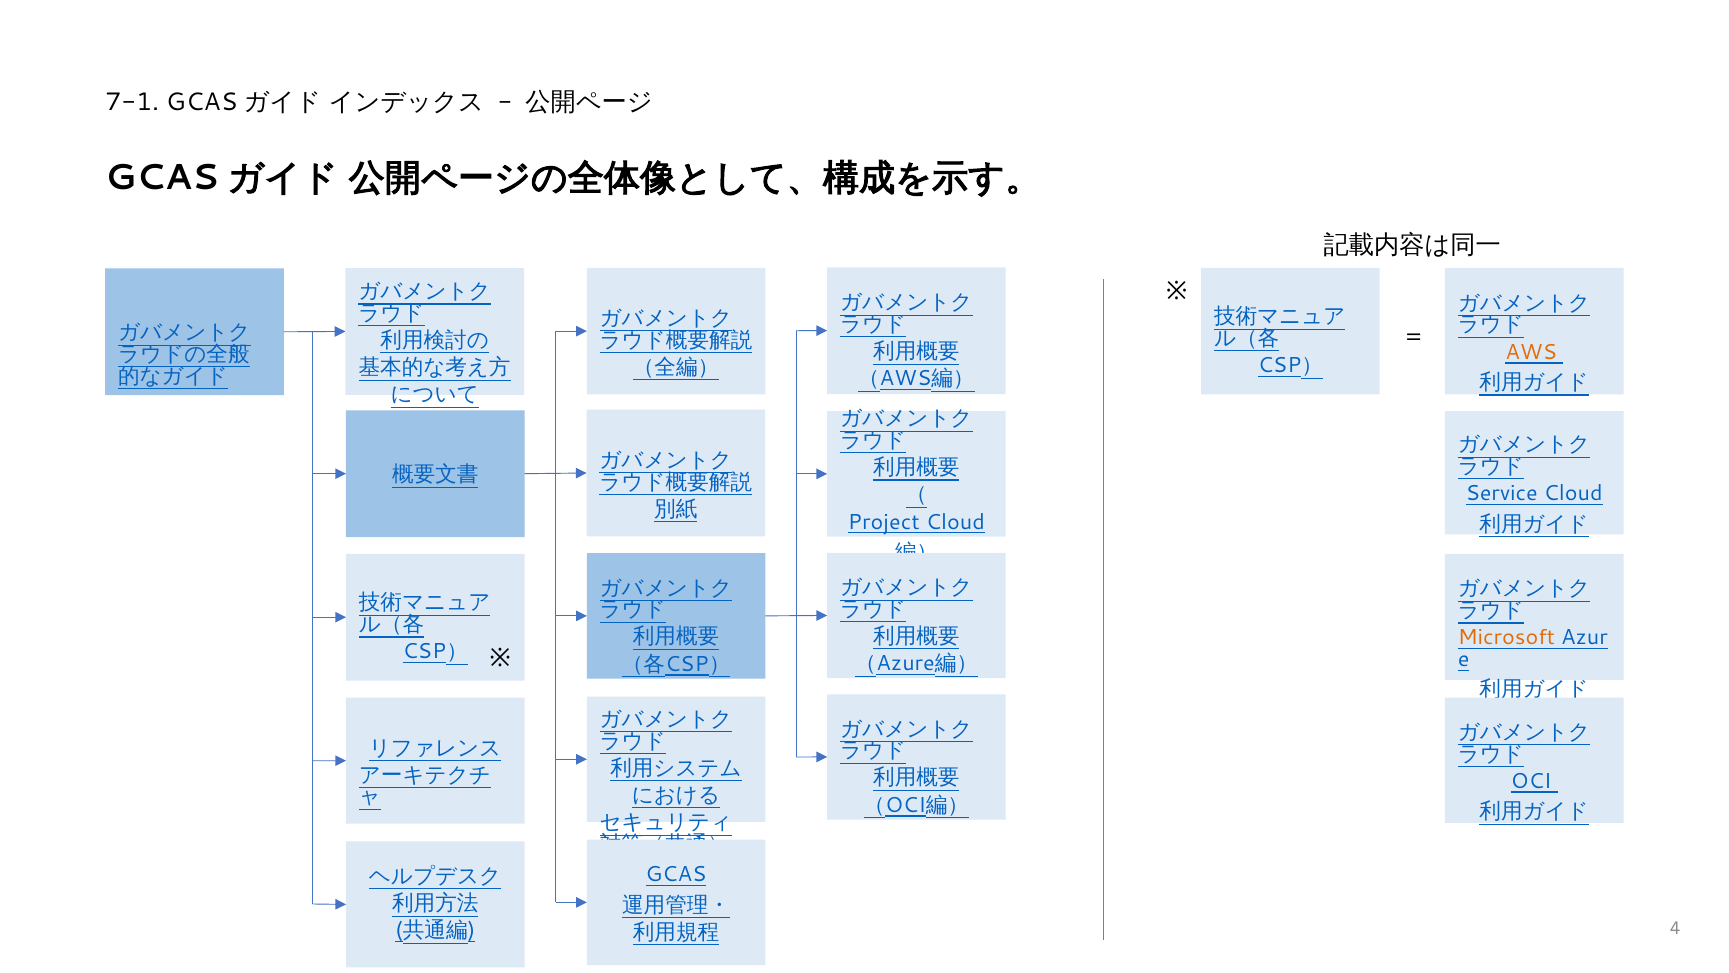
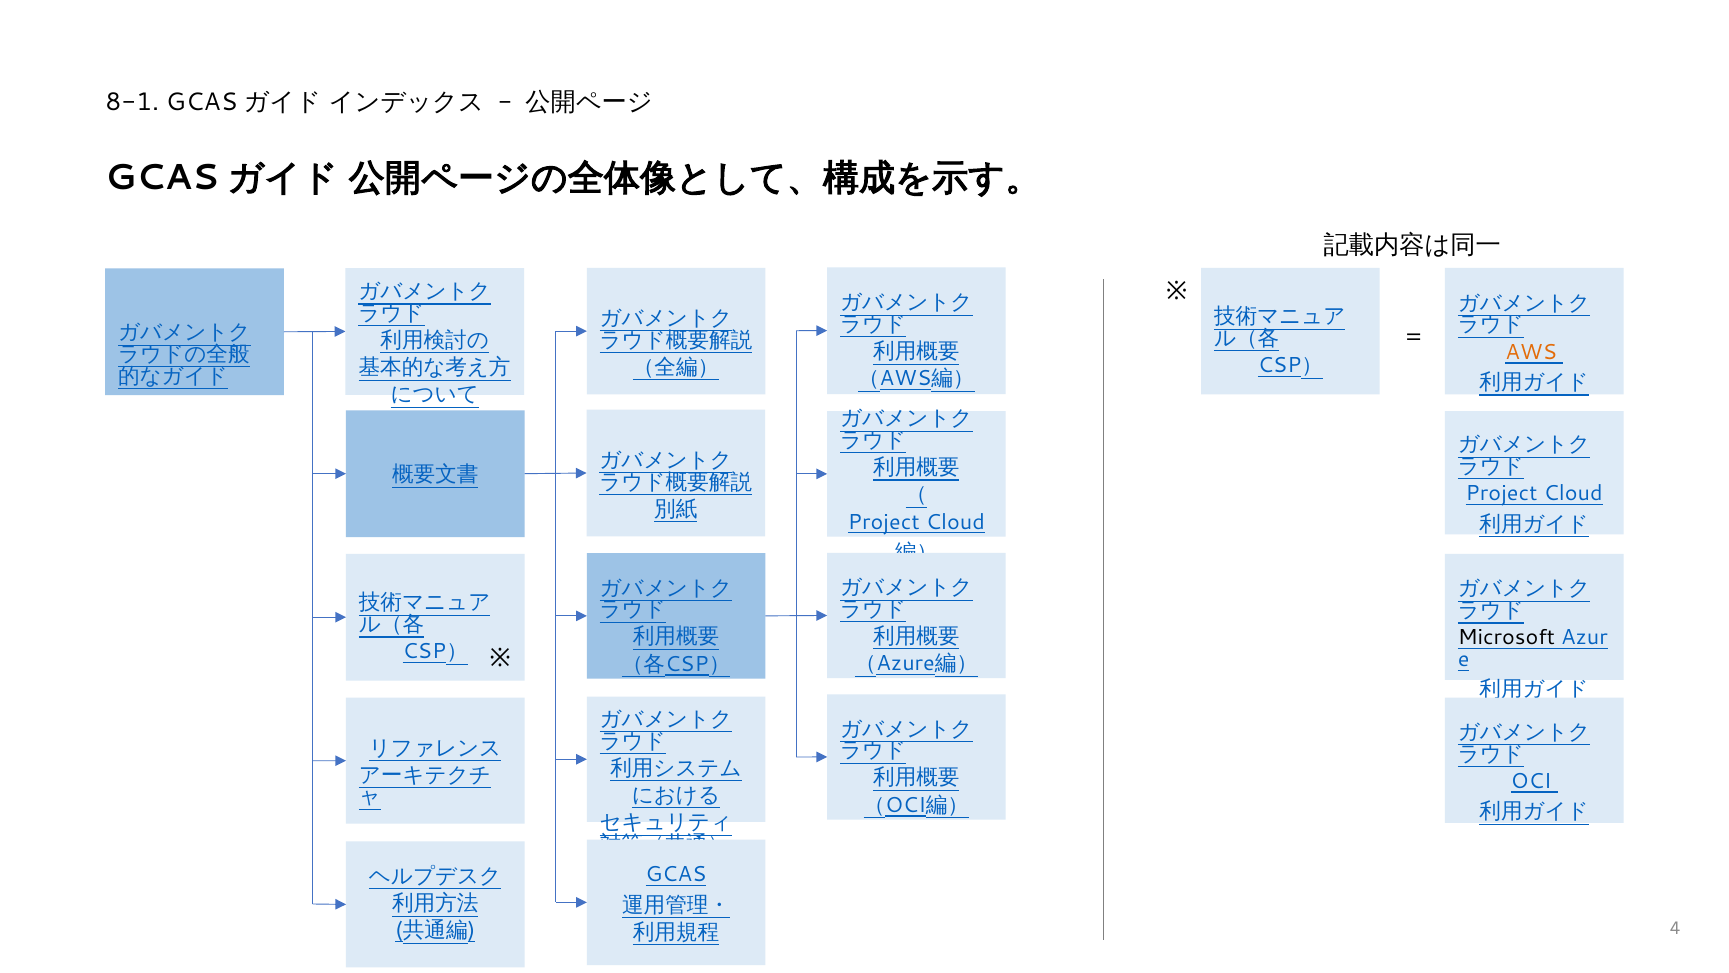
7-1: 7-1 -> 8-1 (132, 102)
Service: Service -> Project (1502, 493)
Microsoft colour: orange -> black (1506, 637)
